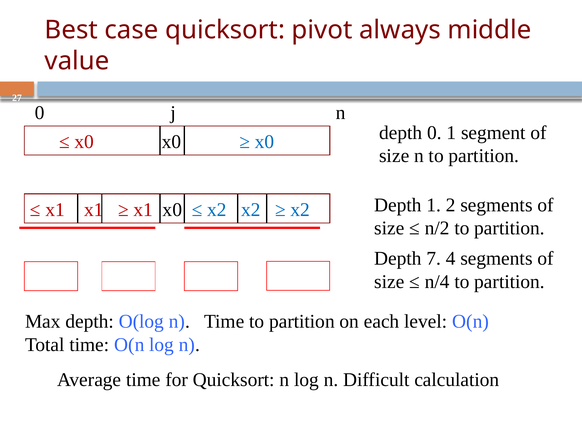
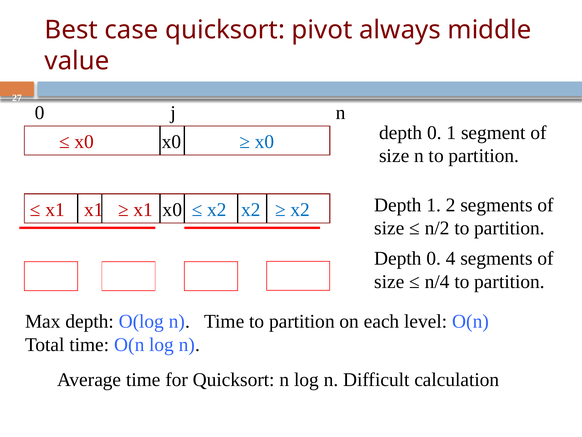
7: 7 -> 0 (434, 258)
